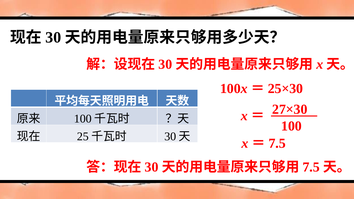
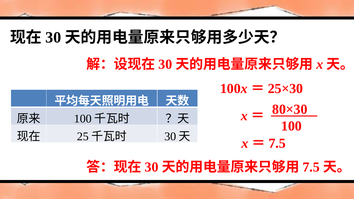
27×30: 27×30 -> 80×30 (290, 109)
